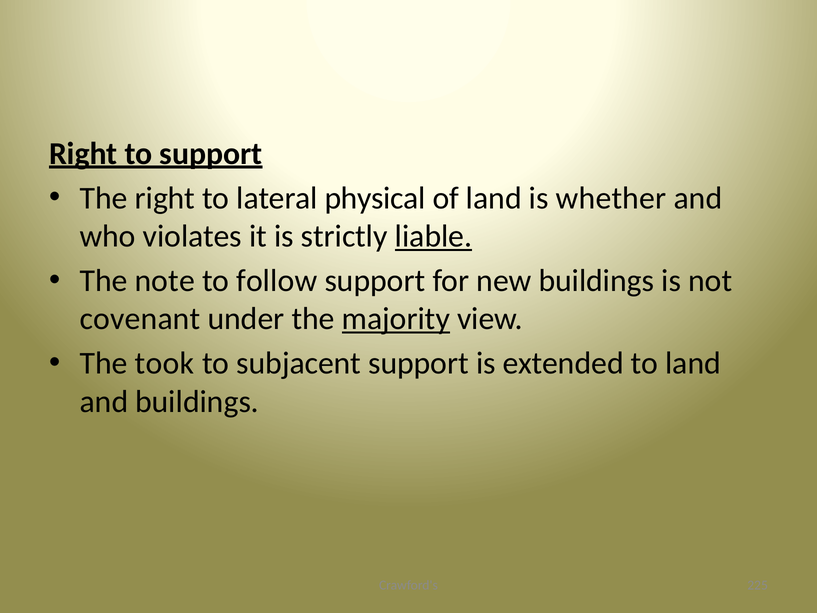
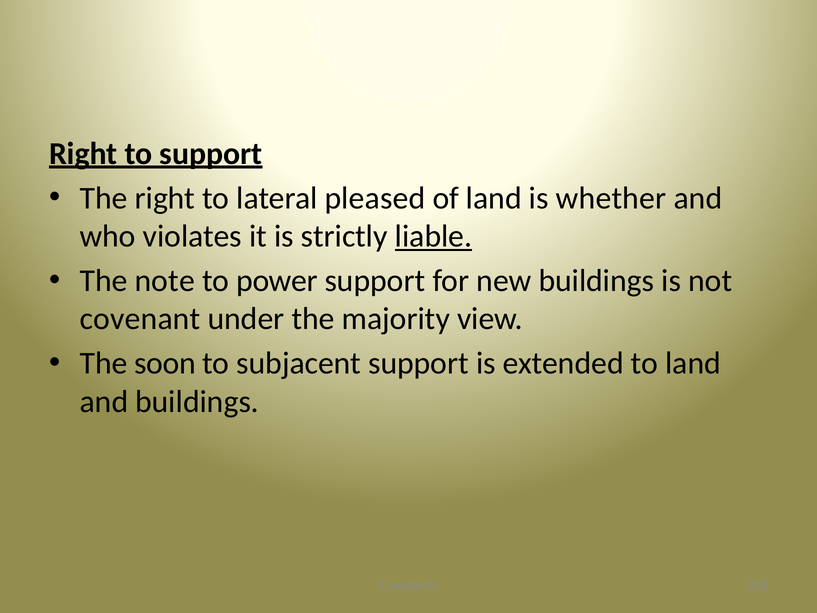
physical: physical -> pleased (375, 198)
follow: follow -> power (277, 281)
majority underline: present -> none (396, 319)
took: took -> soon (165, 363)
